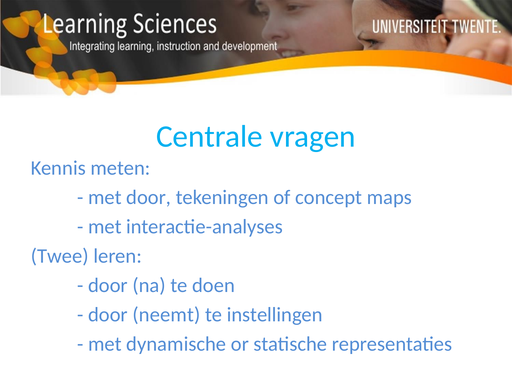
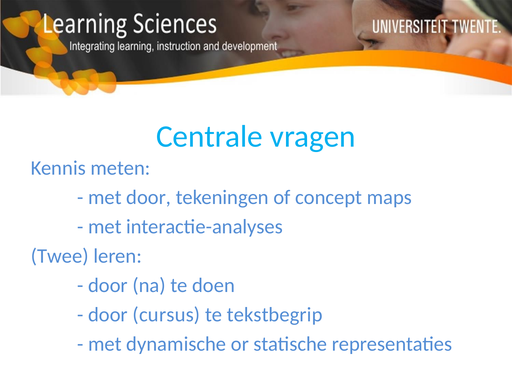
neemt: neemt -> cursus (166, 315)
instellingen: instellingen -> tekstbegrip (275, 315)
